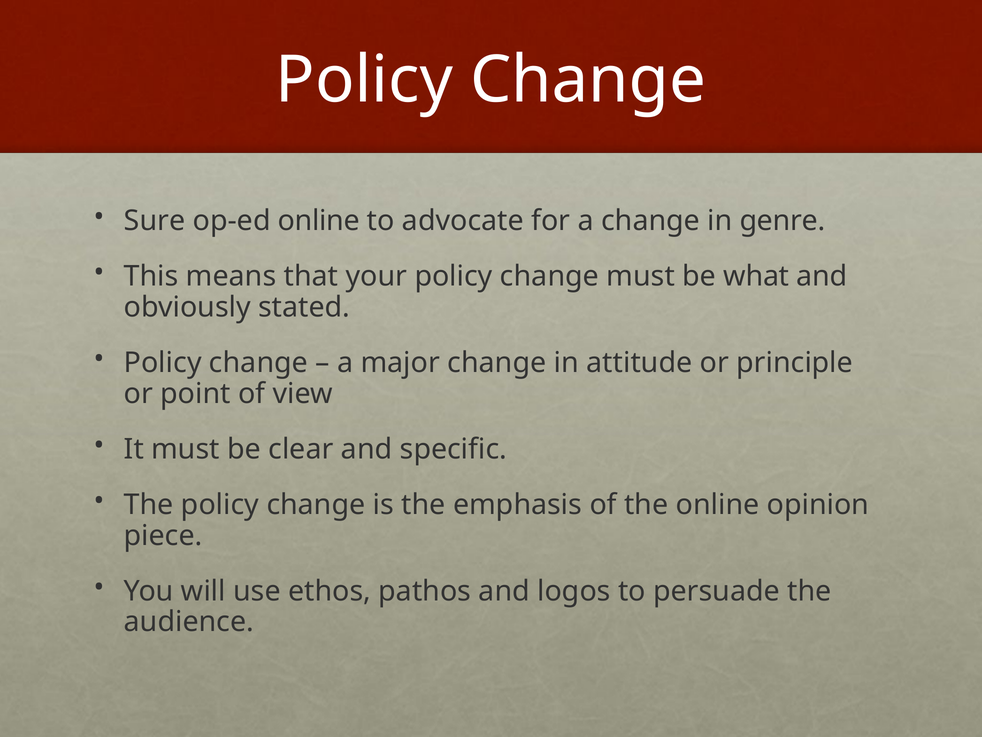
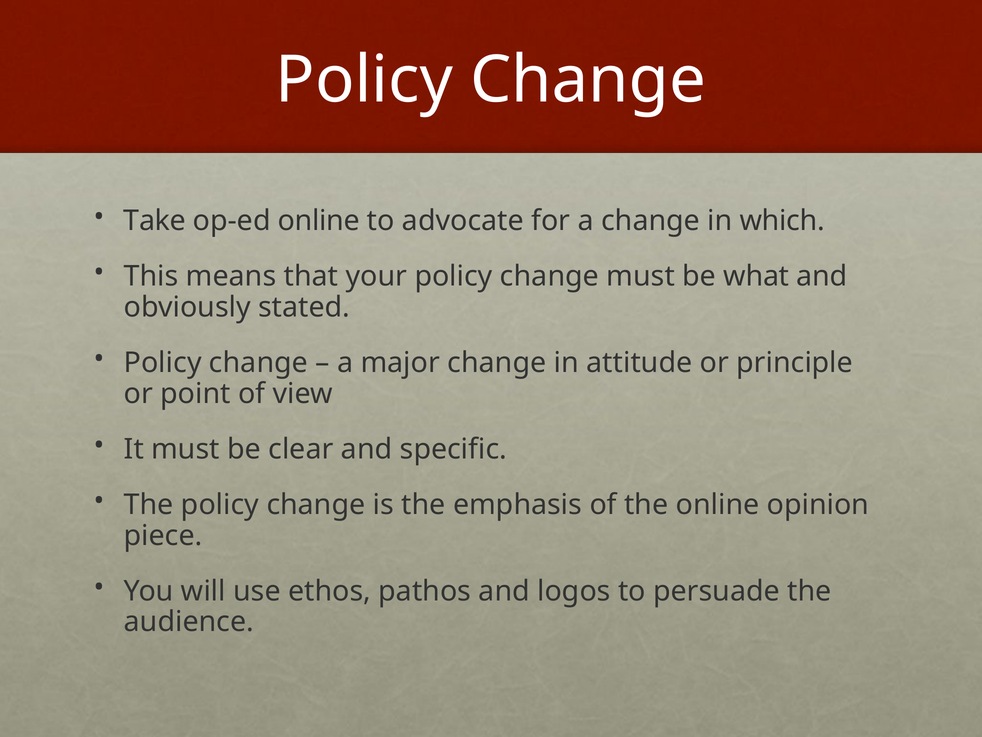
Sure: Sure -> Take (155, 221)
genre: genre -> which (782, 221)
